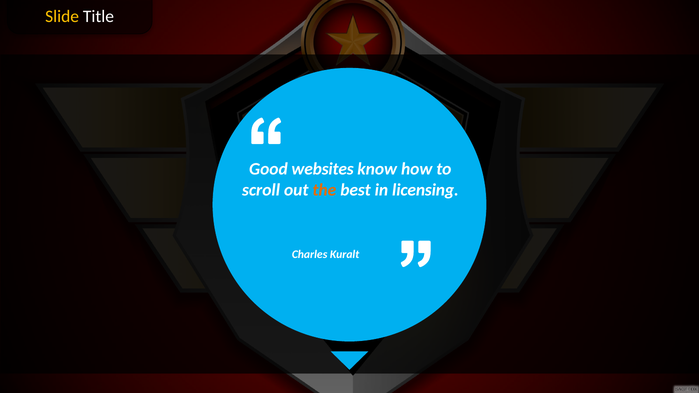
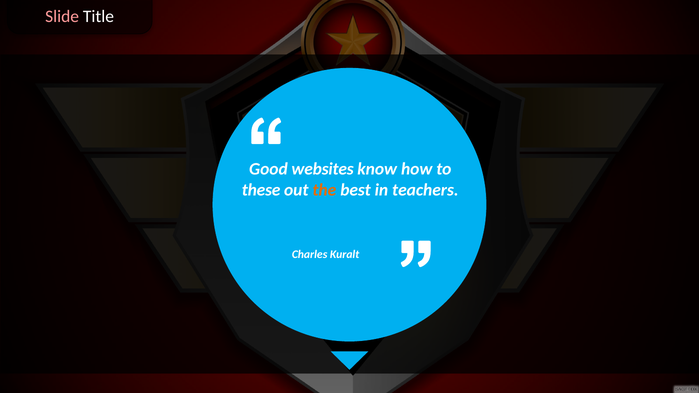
Slide colour: yellow -> pink (62, 17)
scroll: scroll -> these (261, 190)
licensing: licensing -> teachers (425, 190)
